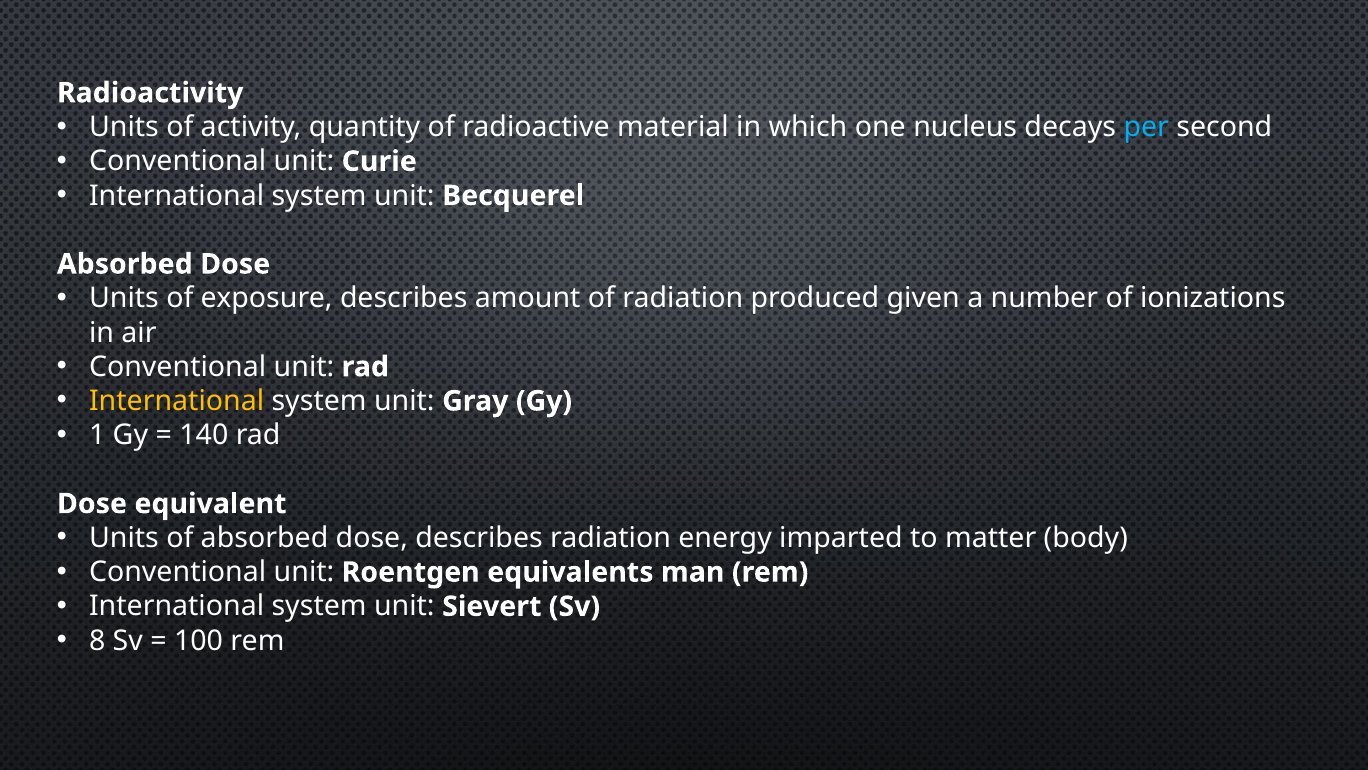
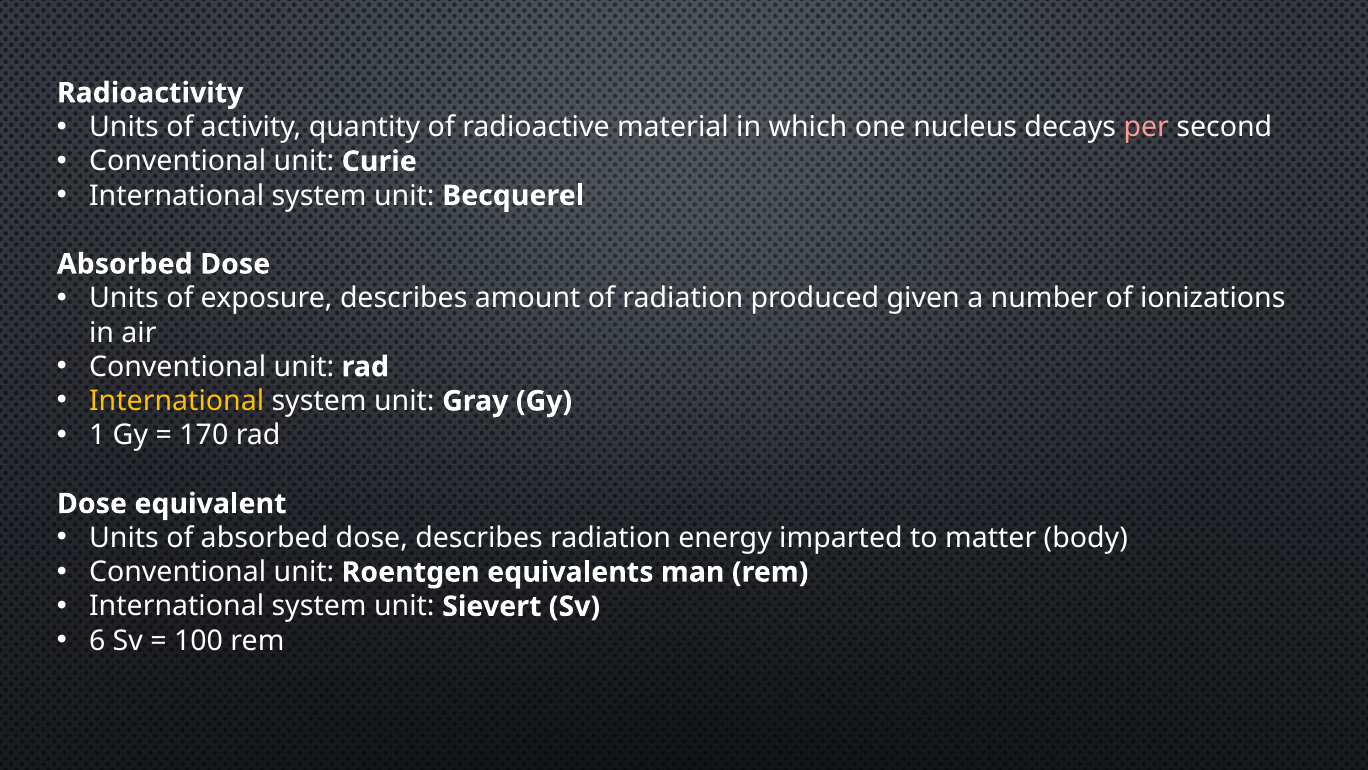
per colour: light blue -> pink (1146, 127)
140: 140 -> 170 (204, 435)
8: 8 -> 6 (97, 640)
